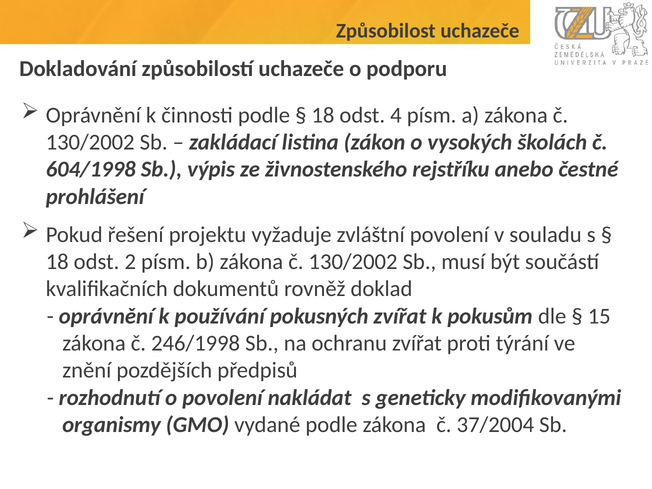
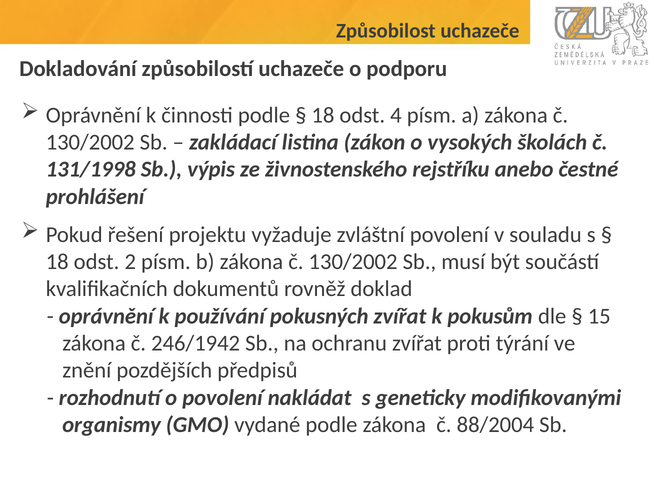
604/1998: 604/1998 -> 131/1998 (91, 169)
246/1998: 246/1998 -> 246/1942 (196, 343)
37/2004: 37/2004 -> 88/2004 (495, 425)
